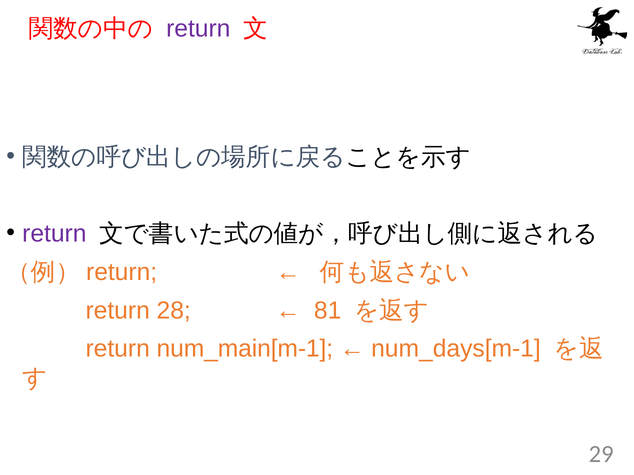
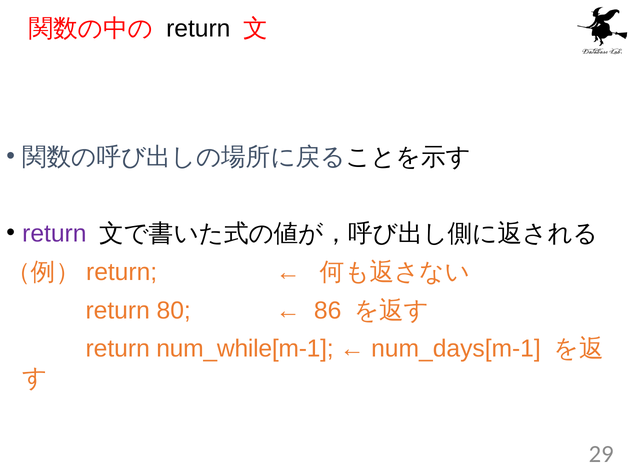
return colour: purple -> black (198, 28)
28: 28 -> 80 (174, 311)
81: 81 -> 86 (328, 311)
num_main[m-1: num_main[m-1 -> num_while[m-1 (245, 349)
